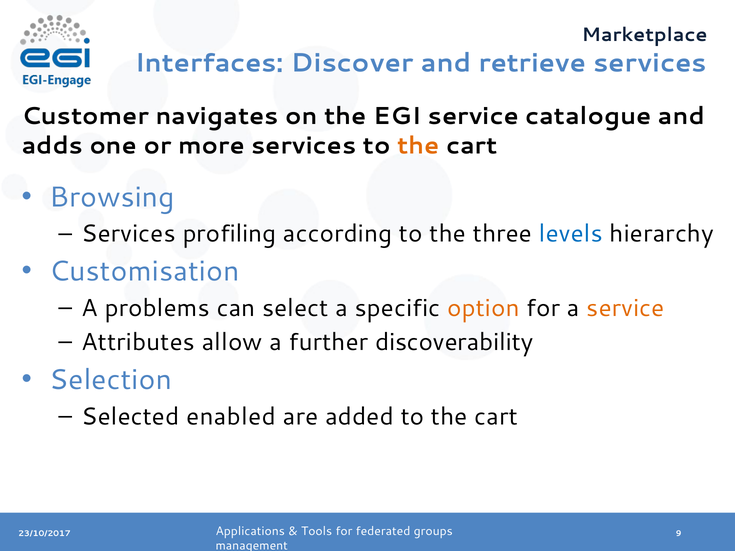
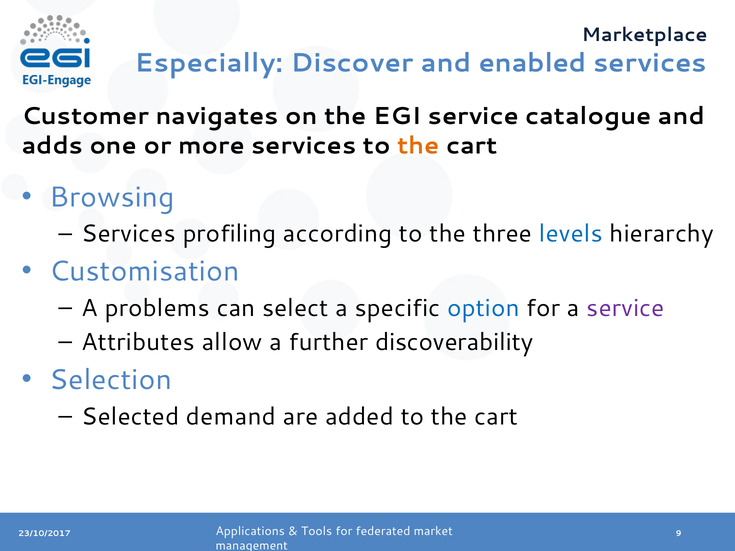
Interfaces: Interfaces -> Especially (209, 63)
retrieve: retrieve -> enabled (532, 63)
option colour: orange -> blue (483, 308)
service colour: orange -> purple (625, 308)
enabled: enabled -> demand (231, 417)
groups: groups -> market (433, 531)
